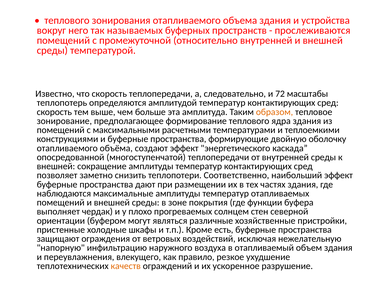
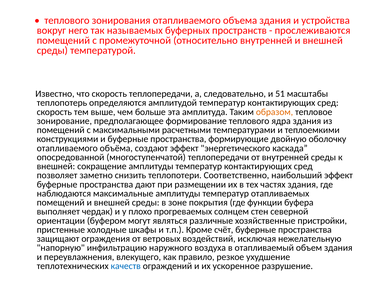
72: 72 -> 51 (280, 94)
есть: есть -> счёт (224, 230)
качеств colour: orange -> blue (126, 266)
